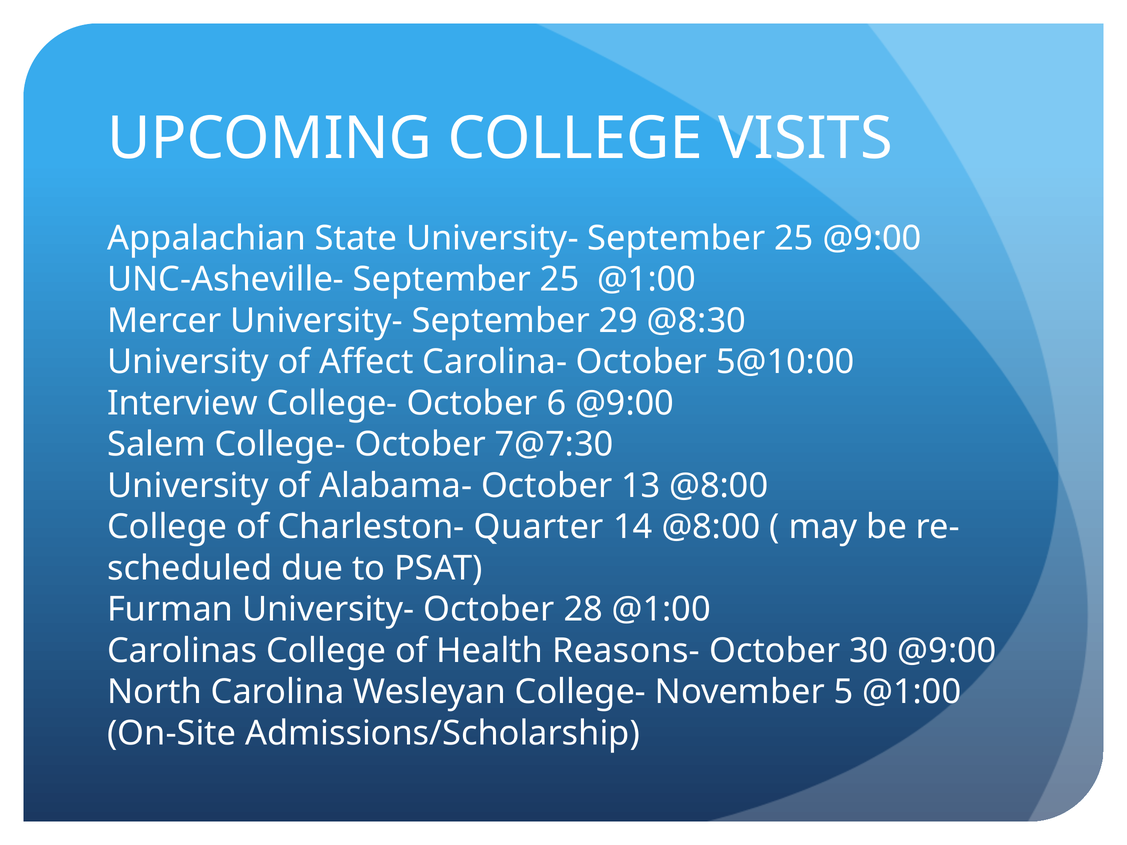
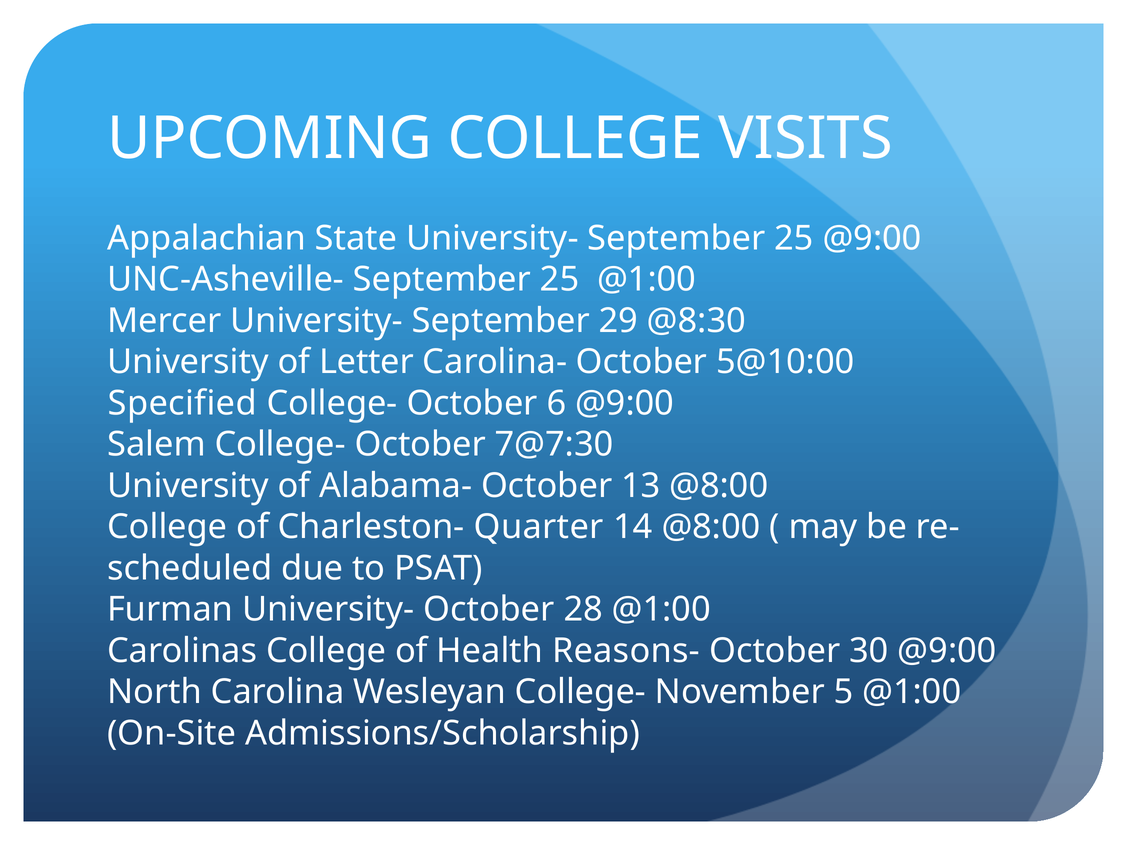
Affect: Affect -> Letter (366, 362)
Interview: Interview -> Specified (182, 403)
